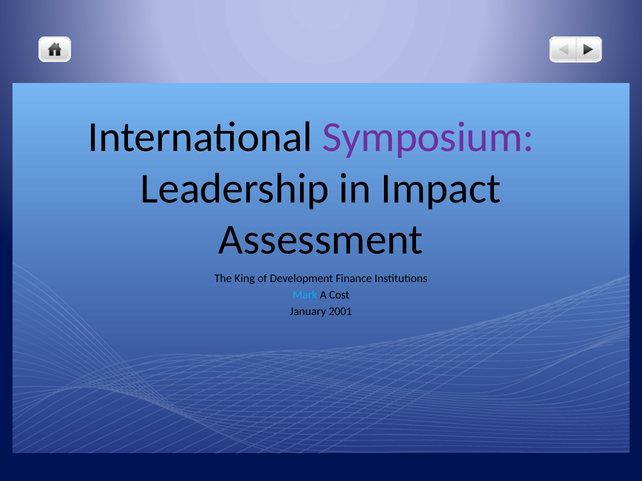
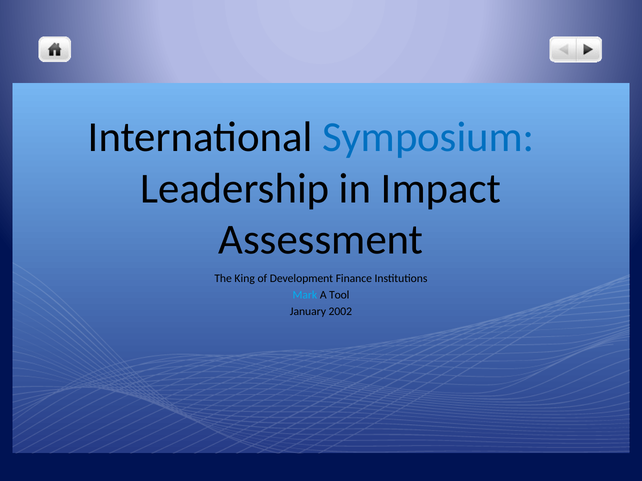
Symposium colour: purple -> blue (428, 137)
Cost: Cost -> Tool (339, 295)
2001: 2001 -> 2002 (340, 312)
